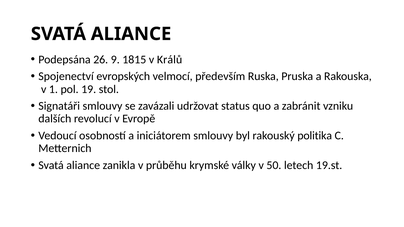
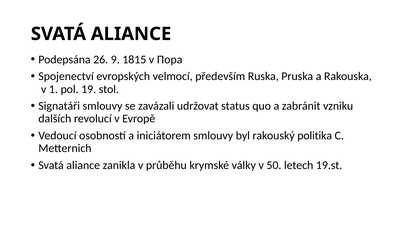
Králů: Králů -> Пора (170, 60)
